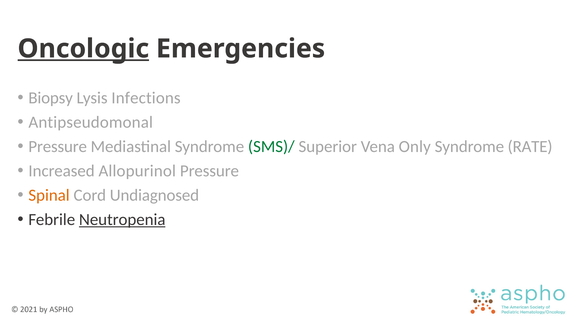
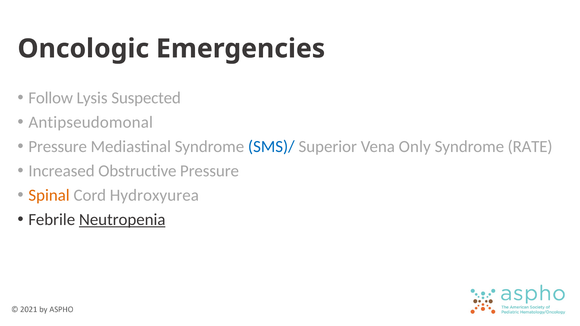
Oncologic underline: present -> none (83, 49)
Biopsy: Biopsy -> Follow (51, 98)
Infections: Infections -> Suspected (146, 98)
SMS)/ colour: green -> blue (271, 147)
Allopurinol: Allopurinol -> Obstructive (137, 171)
Undiagnosed: Undiagnosed -> Hydroxyurea (154, 195)
